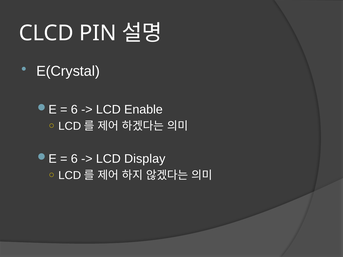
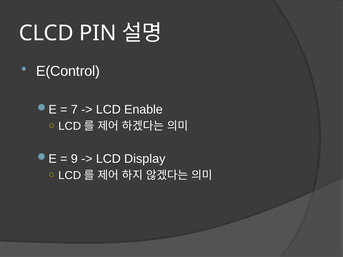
E(Crystal: E(Crystal -> E(Control (68, 71)
6: 6 -> 7 (74, 110)
6: 6 -> 9 (74, 159)
